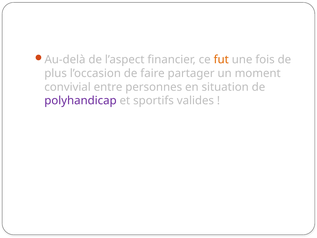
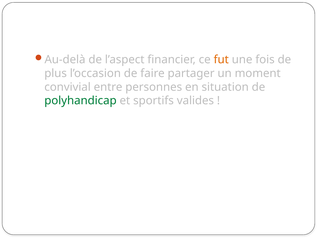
polyhandicap colour: purple -> green (80, 101)
